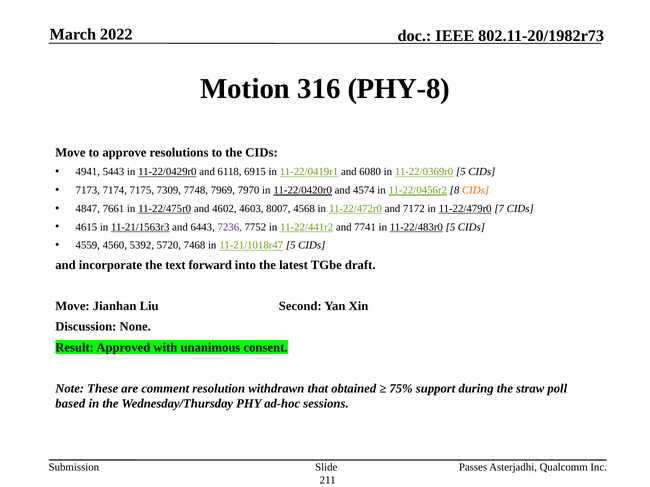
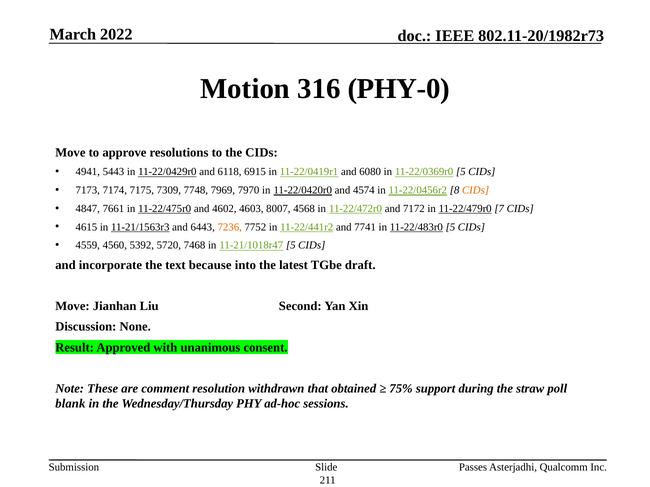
PHY-8: PHY-8 -> PHY-0 (399, 89)
7236 colour: purple -> orange (230, 227)
forward: forward -> because (210, 265)
based: based -> blank (70, 404)
